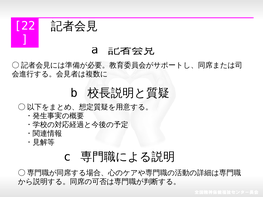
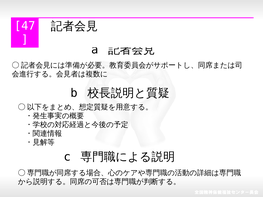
22: 22 -> 47 (25, 26)
